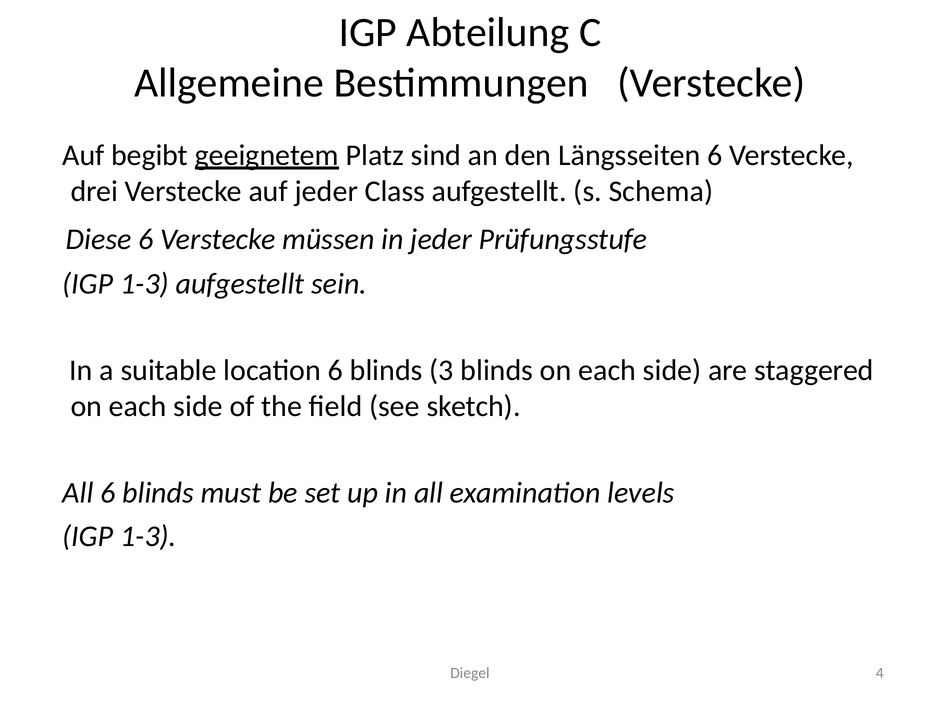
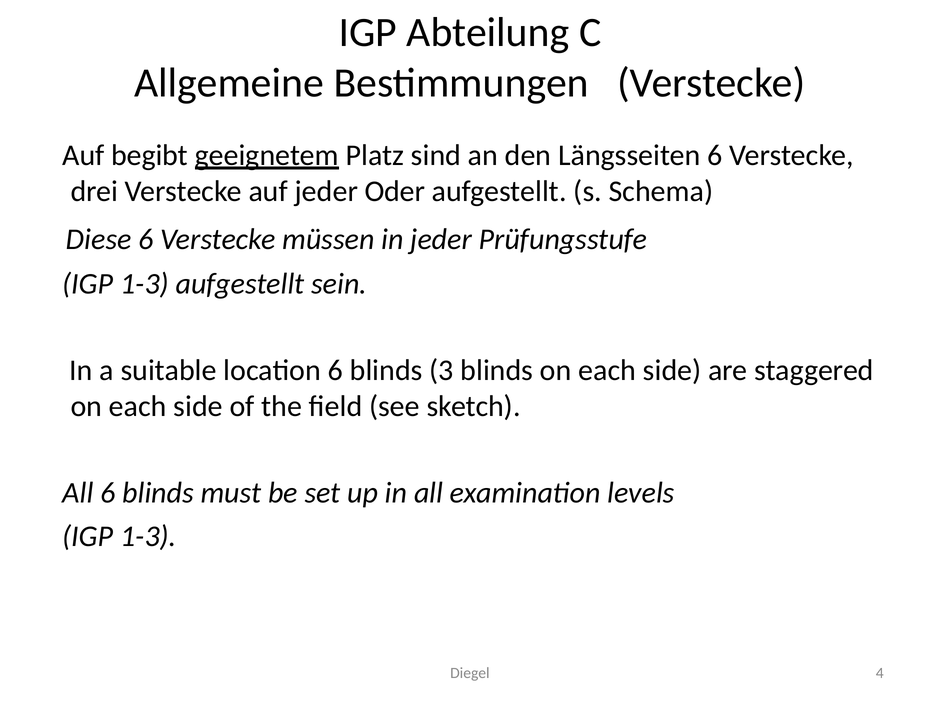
Class: Class -> Oder (395, 191)
